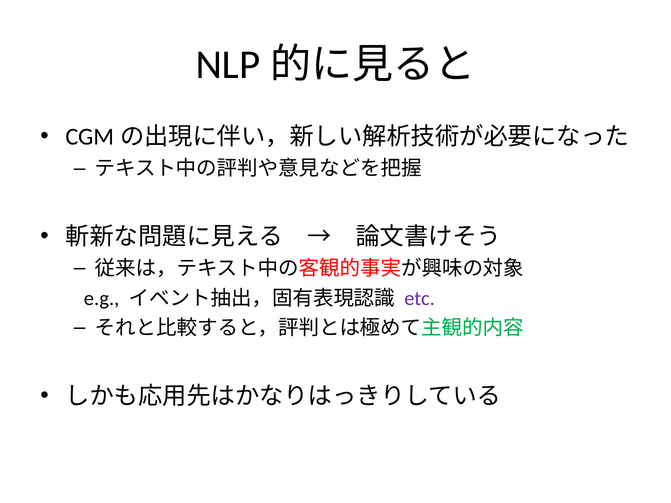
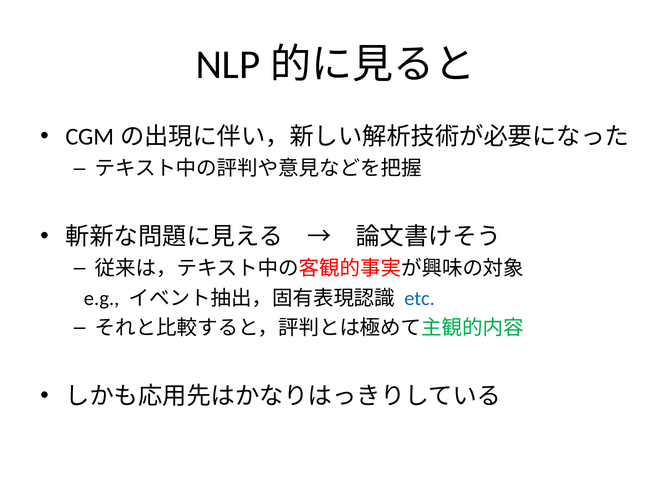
etc colour: purple -> blue (420, 299)
